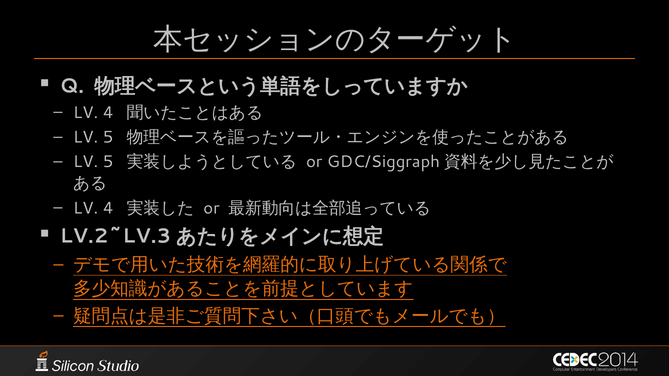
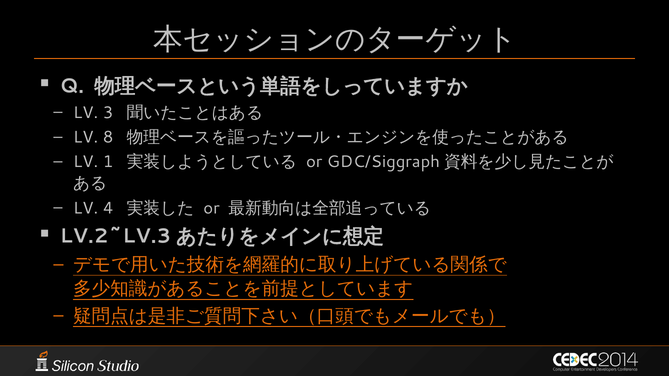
4: 4 -> 3 (108, 113)
5: 5 -> 8 (108, 137)
5: 5 -> 1 (108, 162)
